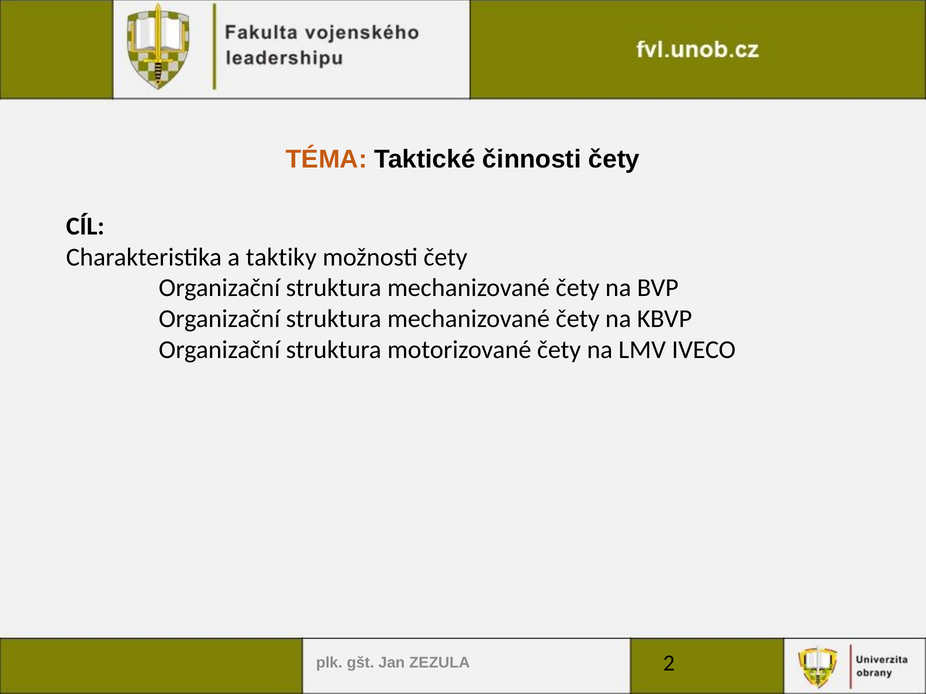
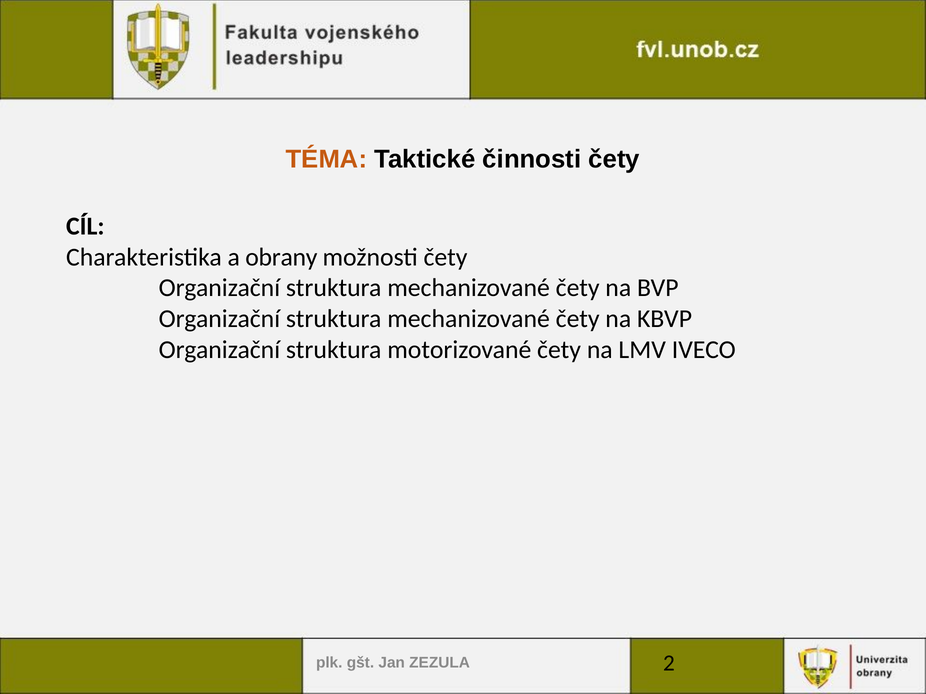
taktiky: taktiky -> obrany (281, 257)
